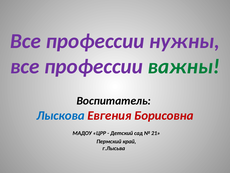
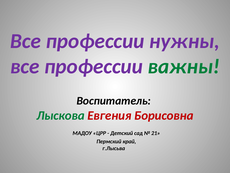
Лыскова colour: blue -> green (61, 115)
